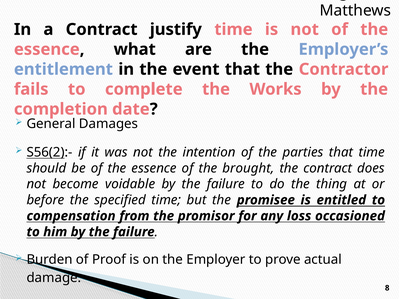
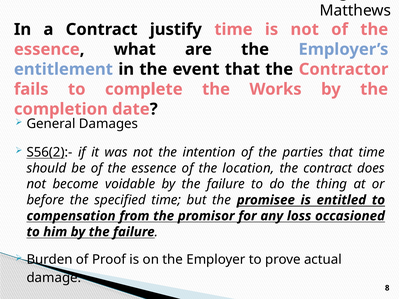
brought: brought -> location (248, 168)
